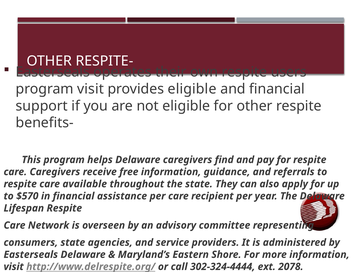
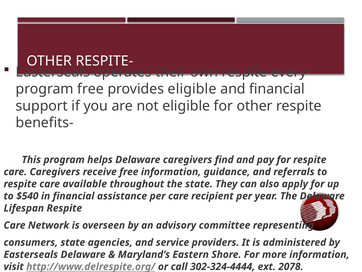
users: users -> every (289, 72)
program visit: visit -> free (91, 89)
$570: $570 -> $540 (27, 196)
